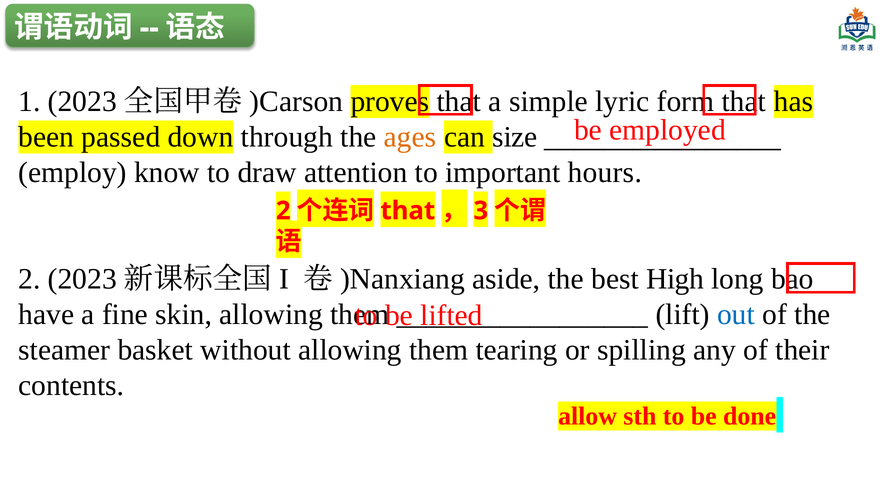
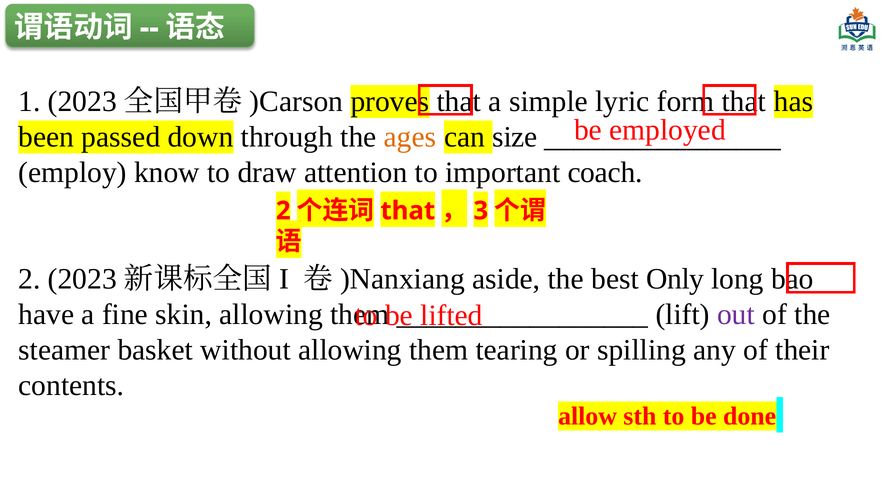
hours: hours -> coach (605, 173)
High: High -> Only (675, 279)
out colour: blue -> purple (736, 315)
